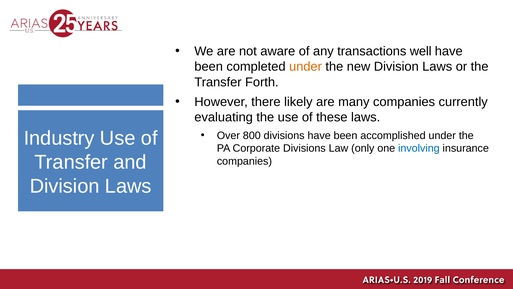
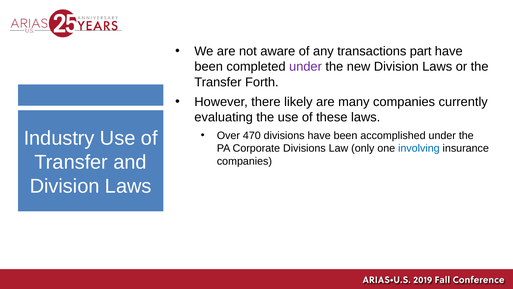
well: well -> part (421, 51)
under colour: orange -> purple (306, 67)
800: 800 -> 470 (252, 135)
